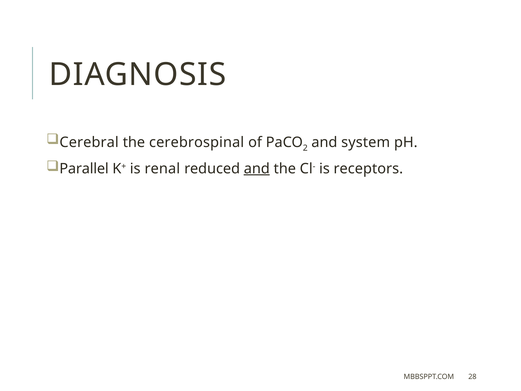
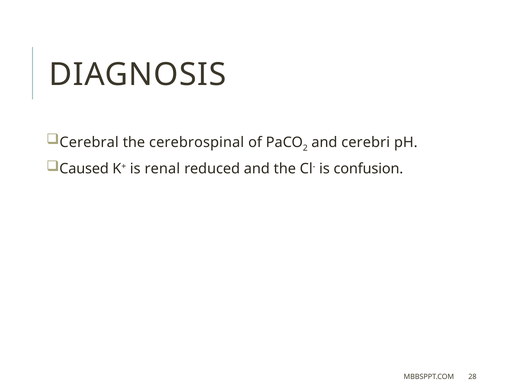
system: system -> cerebri (366, 142)
Parallel: Parallel -> Caused (84, 168)
and underline: present -> none (257, 168)
receptors: receptors -> confusion (368, 168)
